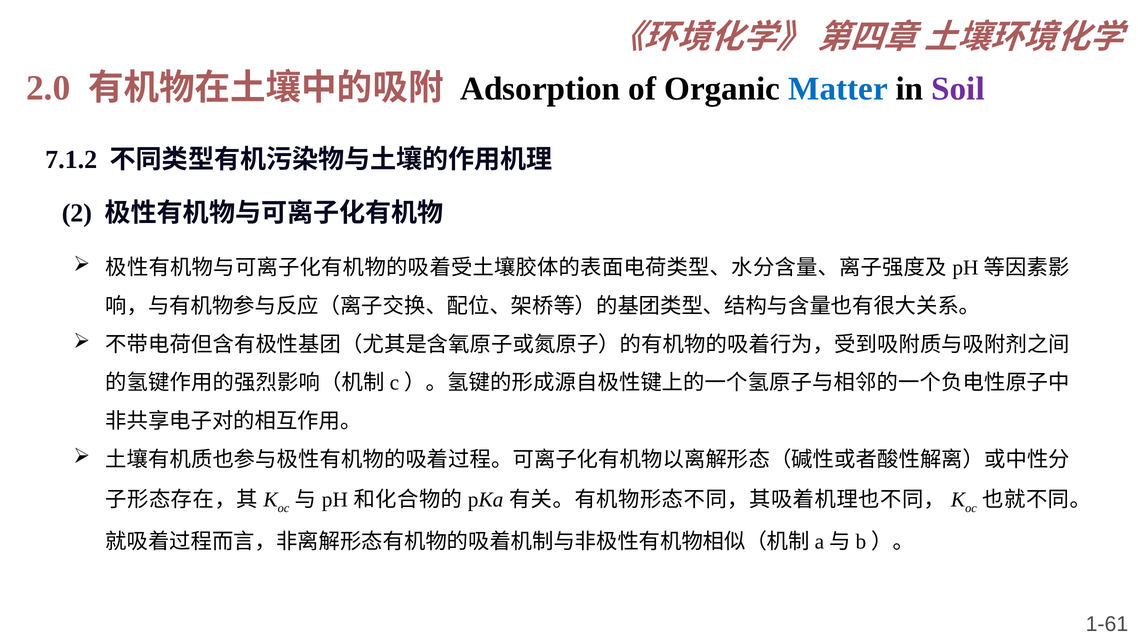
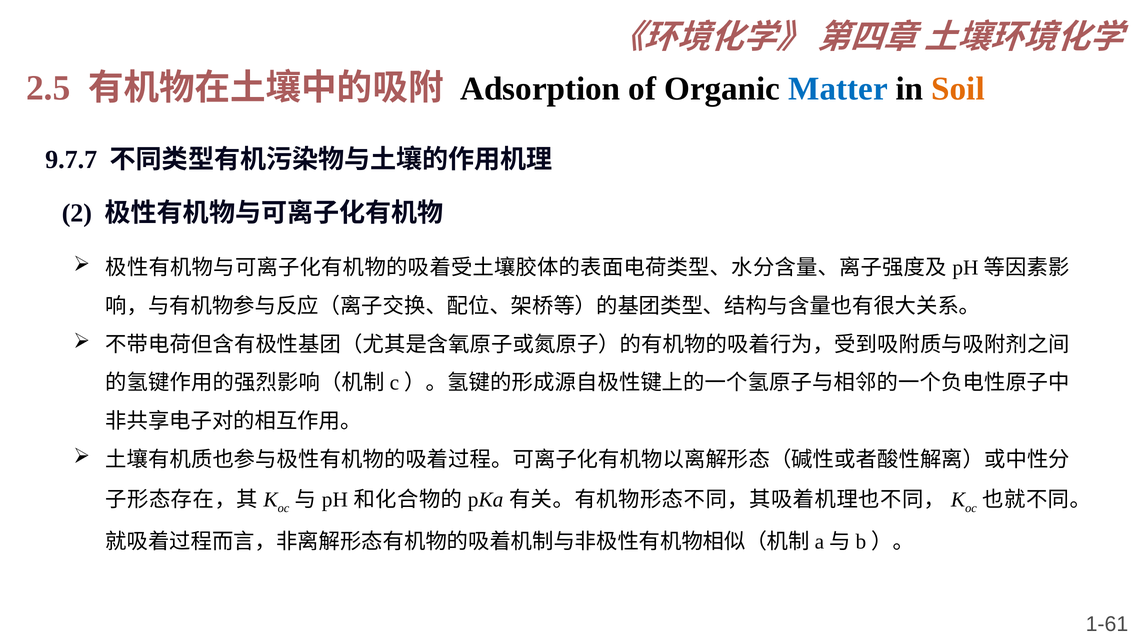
2.0: 2.0 -> 2.5 (48, 88)
Soil colour: purple -> orange (958, 89)
7.1.2: 7.1.2 -> 9.7.7 (71, 159)
